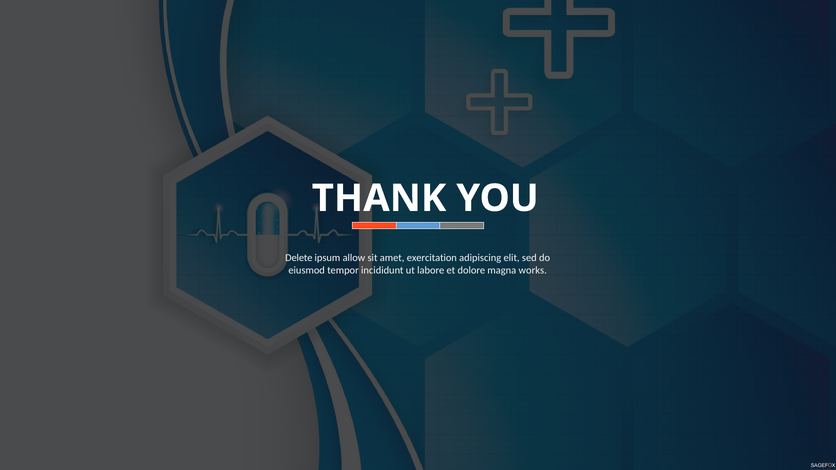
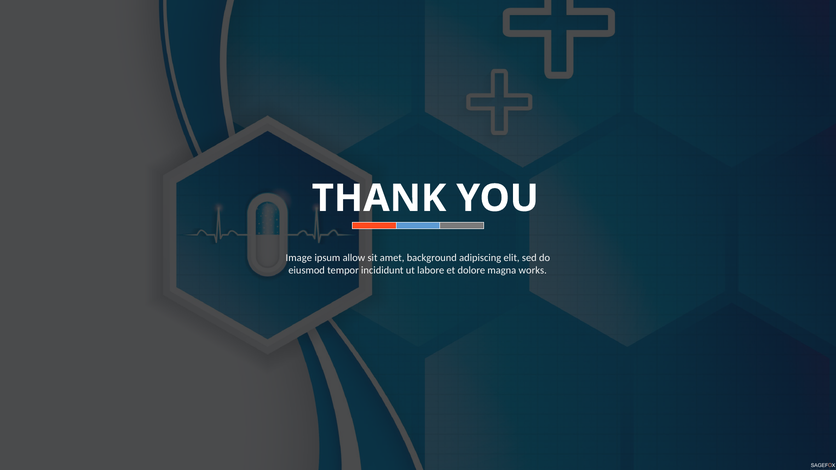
Delete: Delete -> Image (299, 258)
exercitation: exercitation -> background (432, 258)
